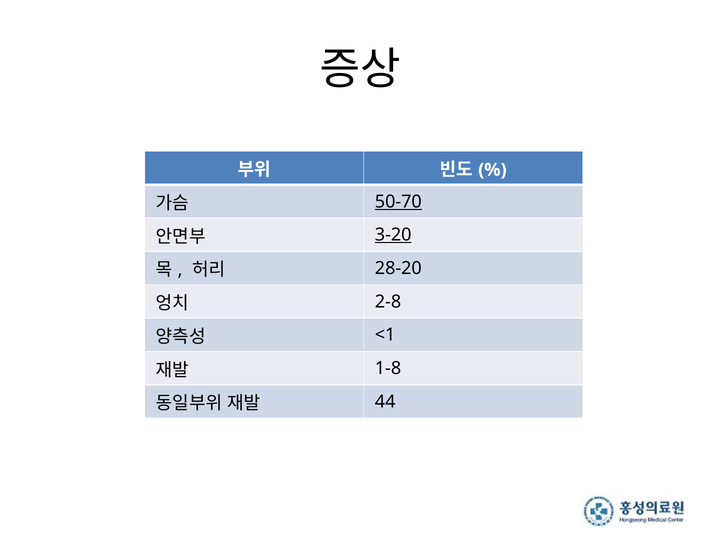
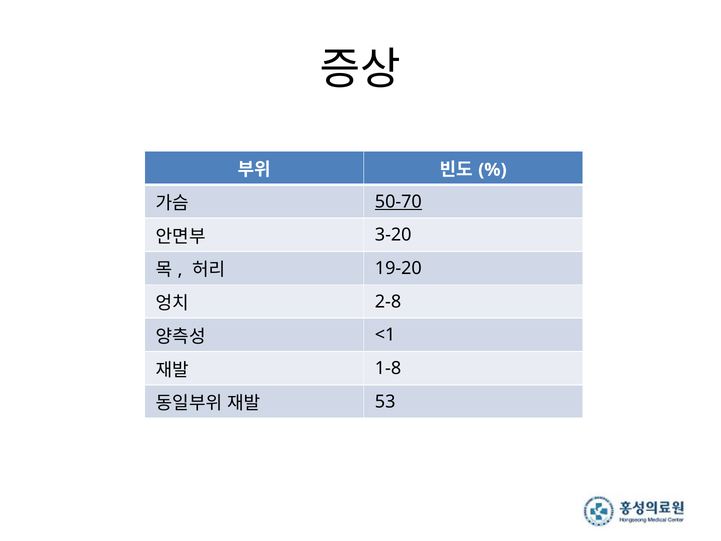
3-20 underline: present -> none (393, 235)
28-20: 28-20 -> 19-20 (398, 268)
44: 44 -> 53 (385, 402)
